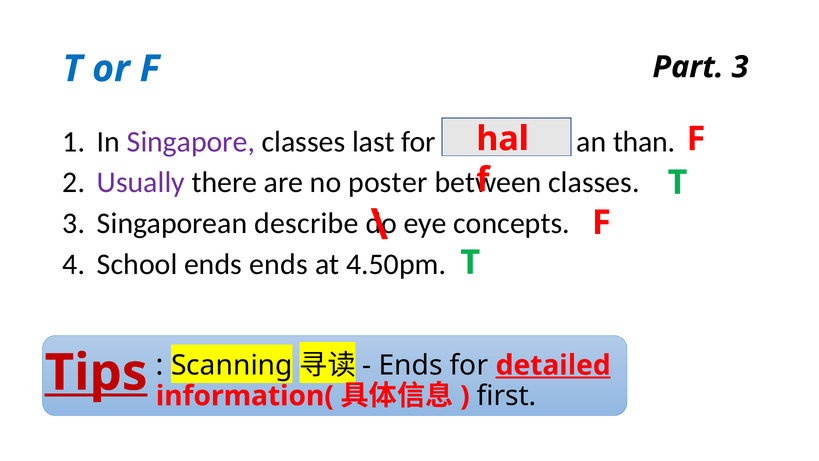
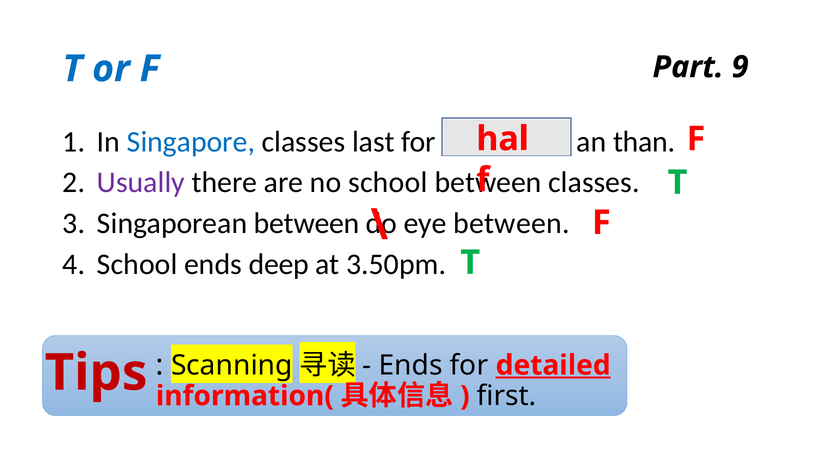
Part 3: 3 -> 9 (740, 67)
Singapore colour: purple -> blue (191, 142)
no poster: poster -> school (388, 182)
Singaporean describe: describe -> between (307, 223)
eye concepts: concepts -> between (511, 223)
ends ends: ends -> deep (279, 264)
4.50pm: 4.50pm -> 3.50pm (396, 264)
Tips underline: present -> none (96, 373)
